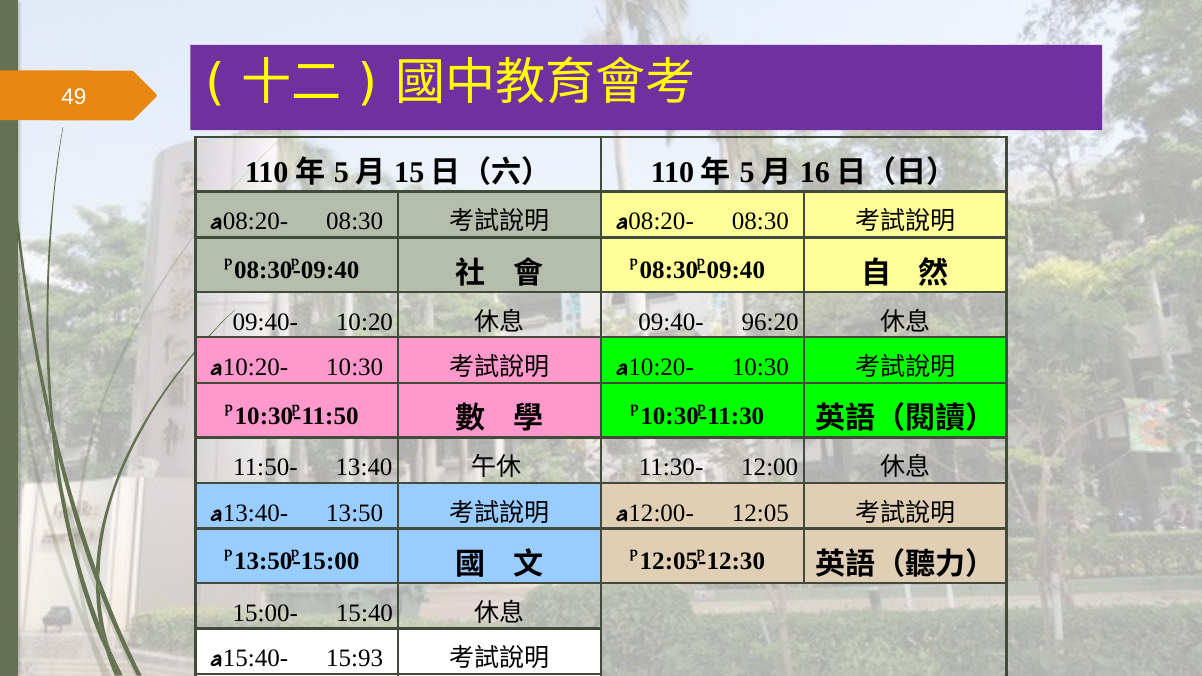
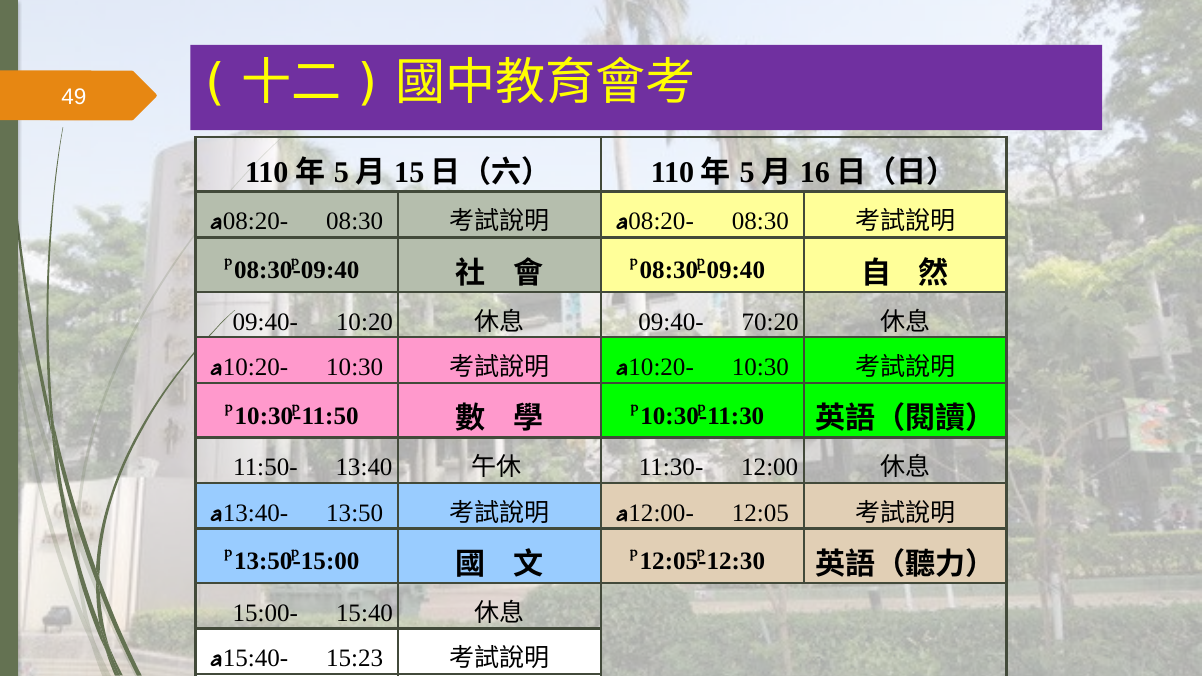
96:20: 96:20 -> 70:20 (770, 322)
15:93: 15:93 -> 15:23 (355, 659)
